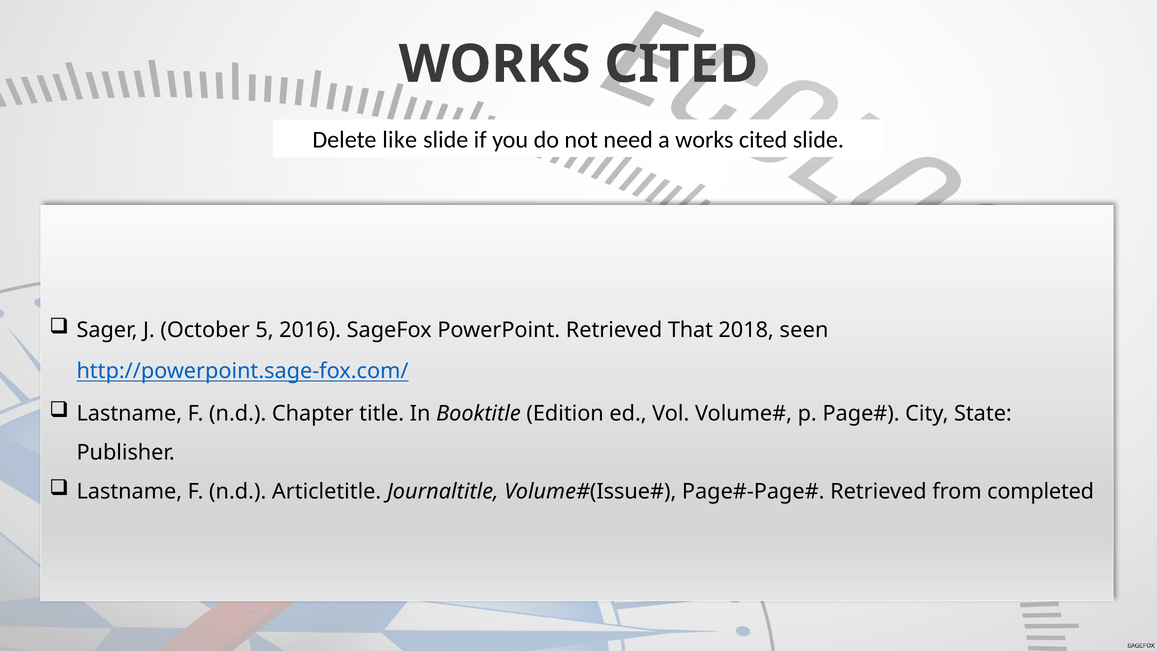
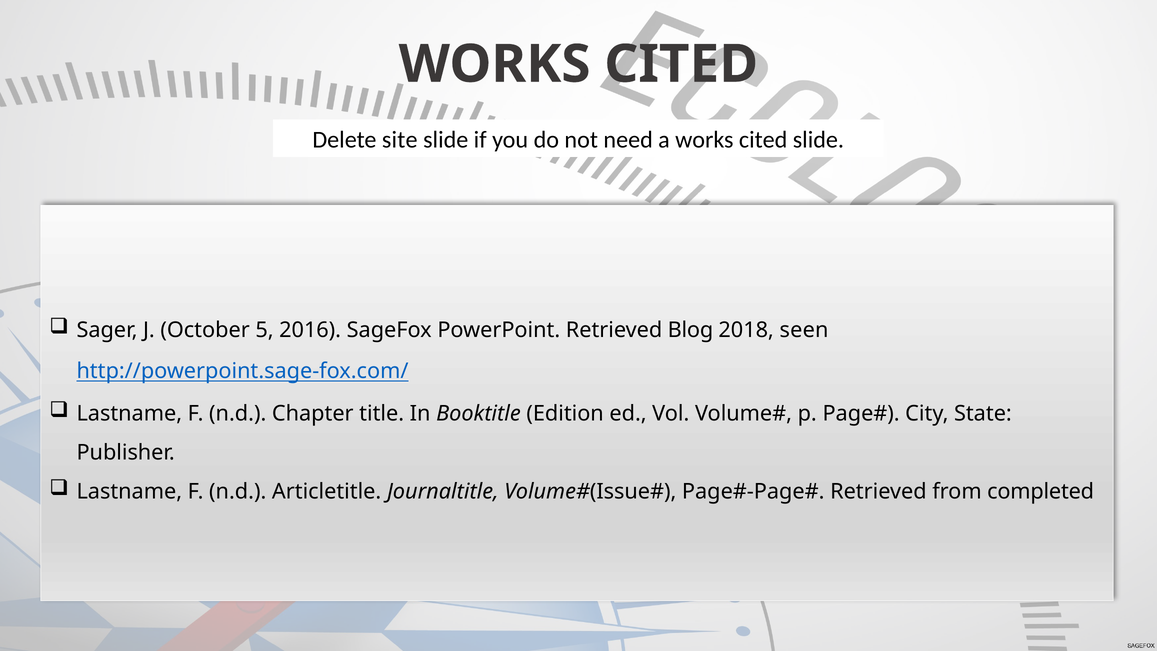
like: like -> site (400, 140)
That: That -> Blog (690, 330)
